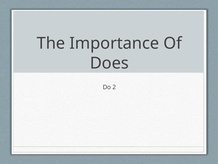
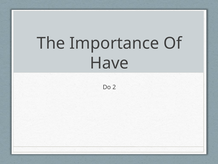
Does: Does -> Have (109, 63)
